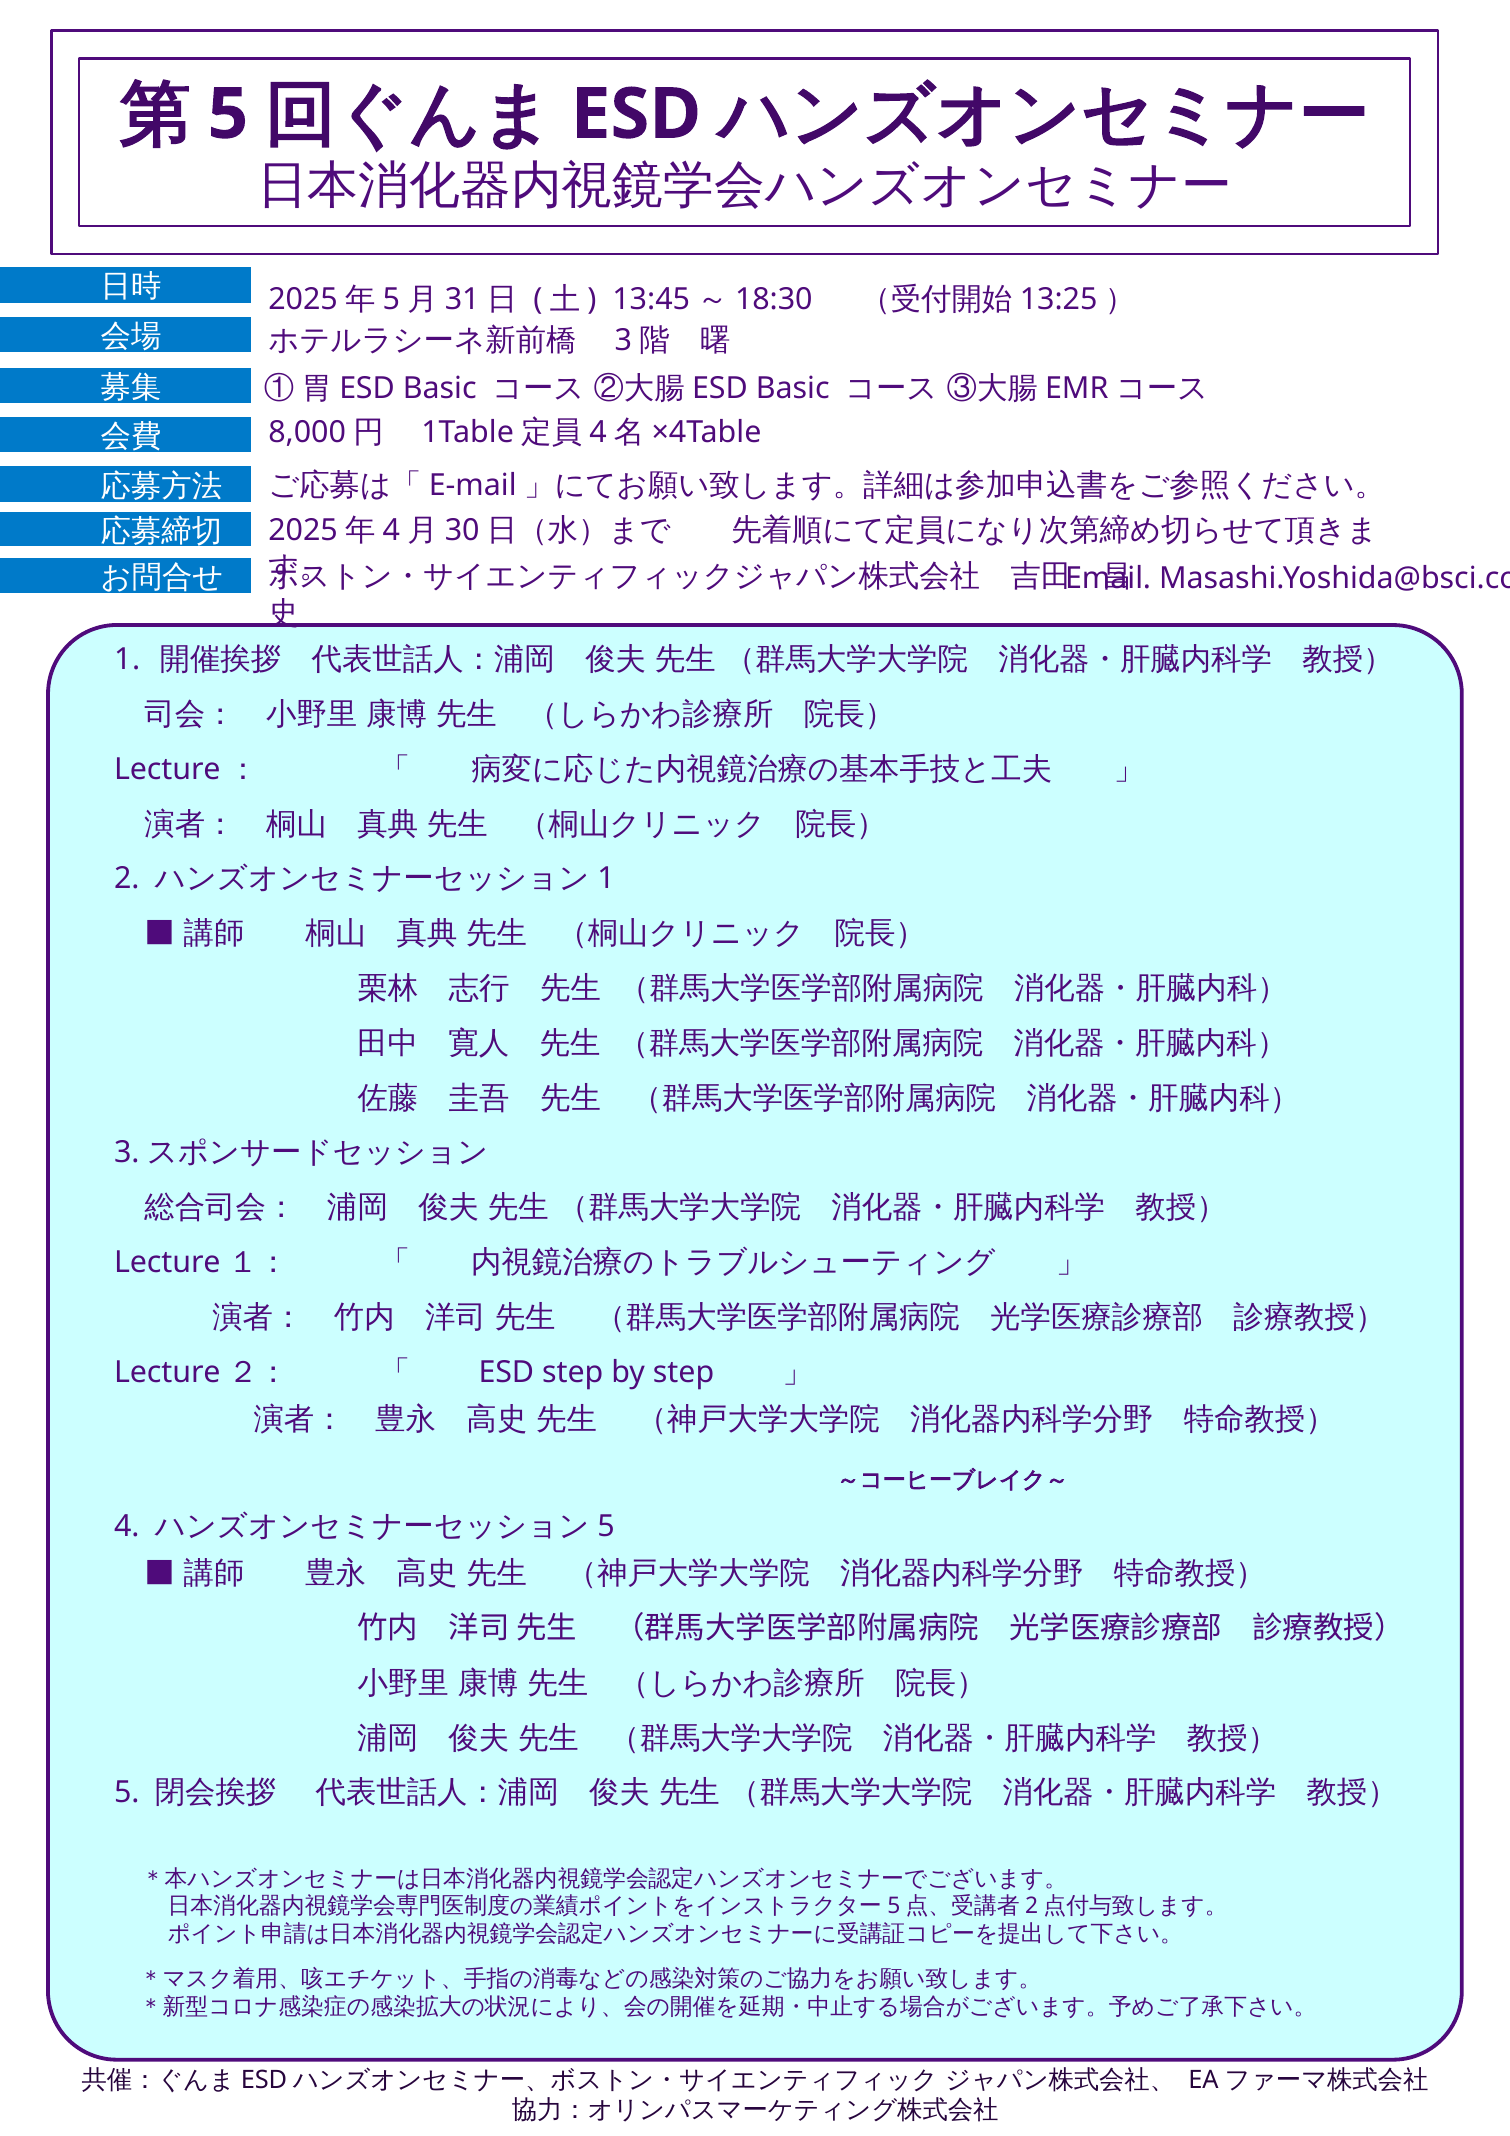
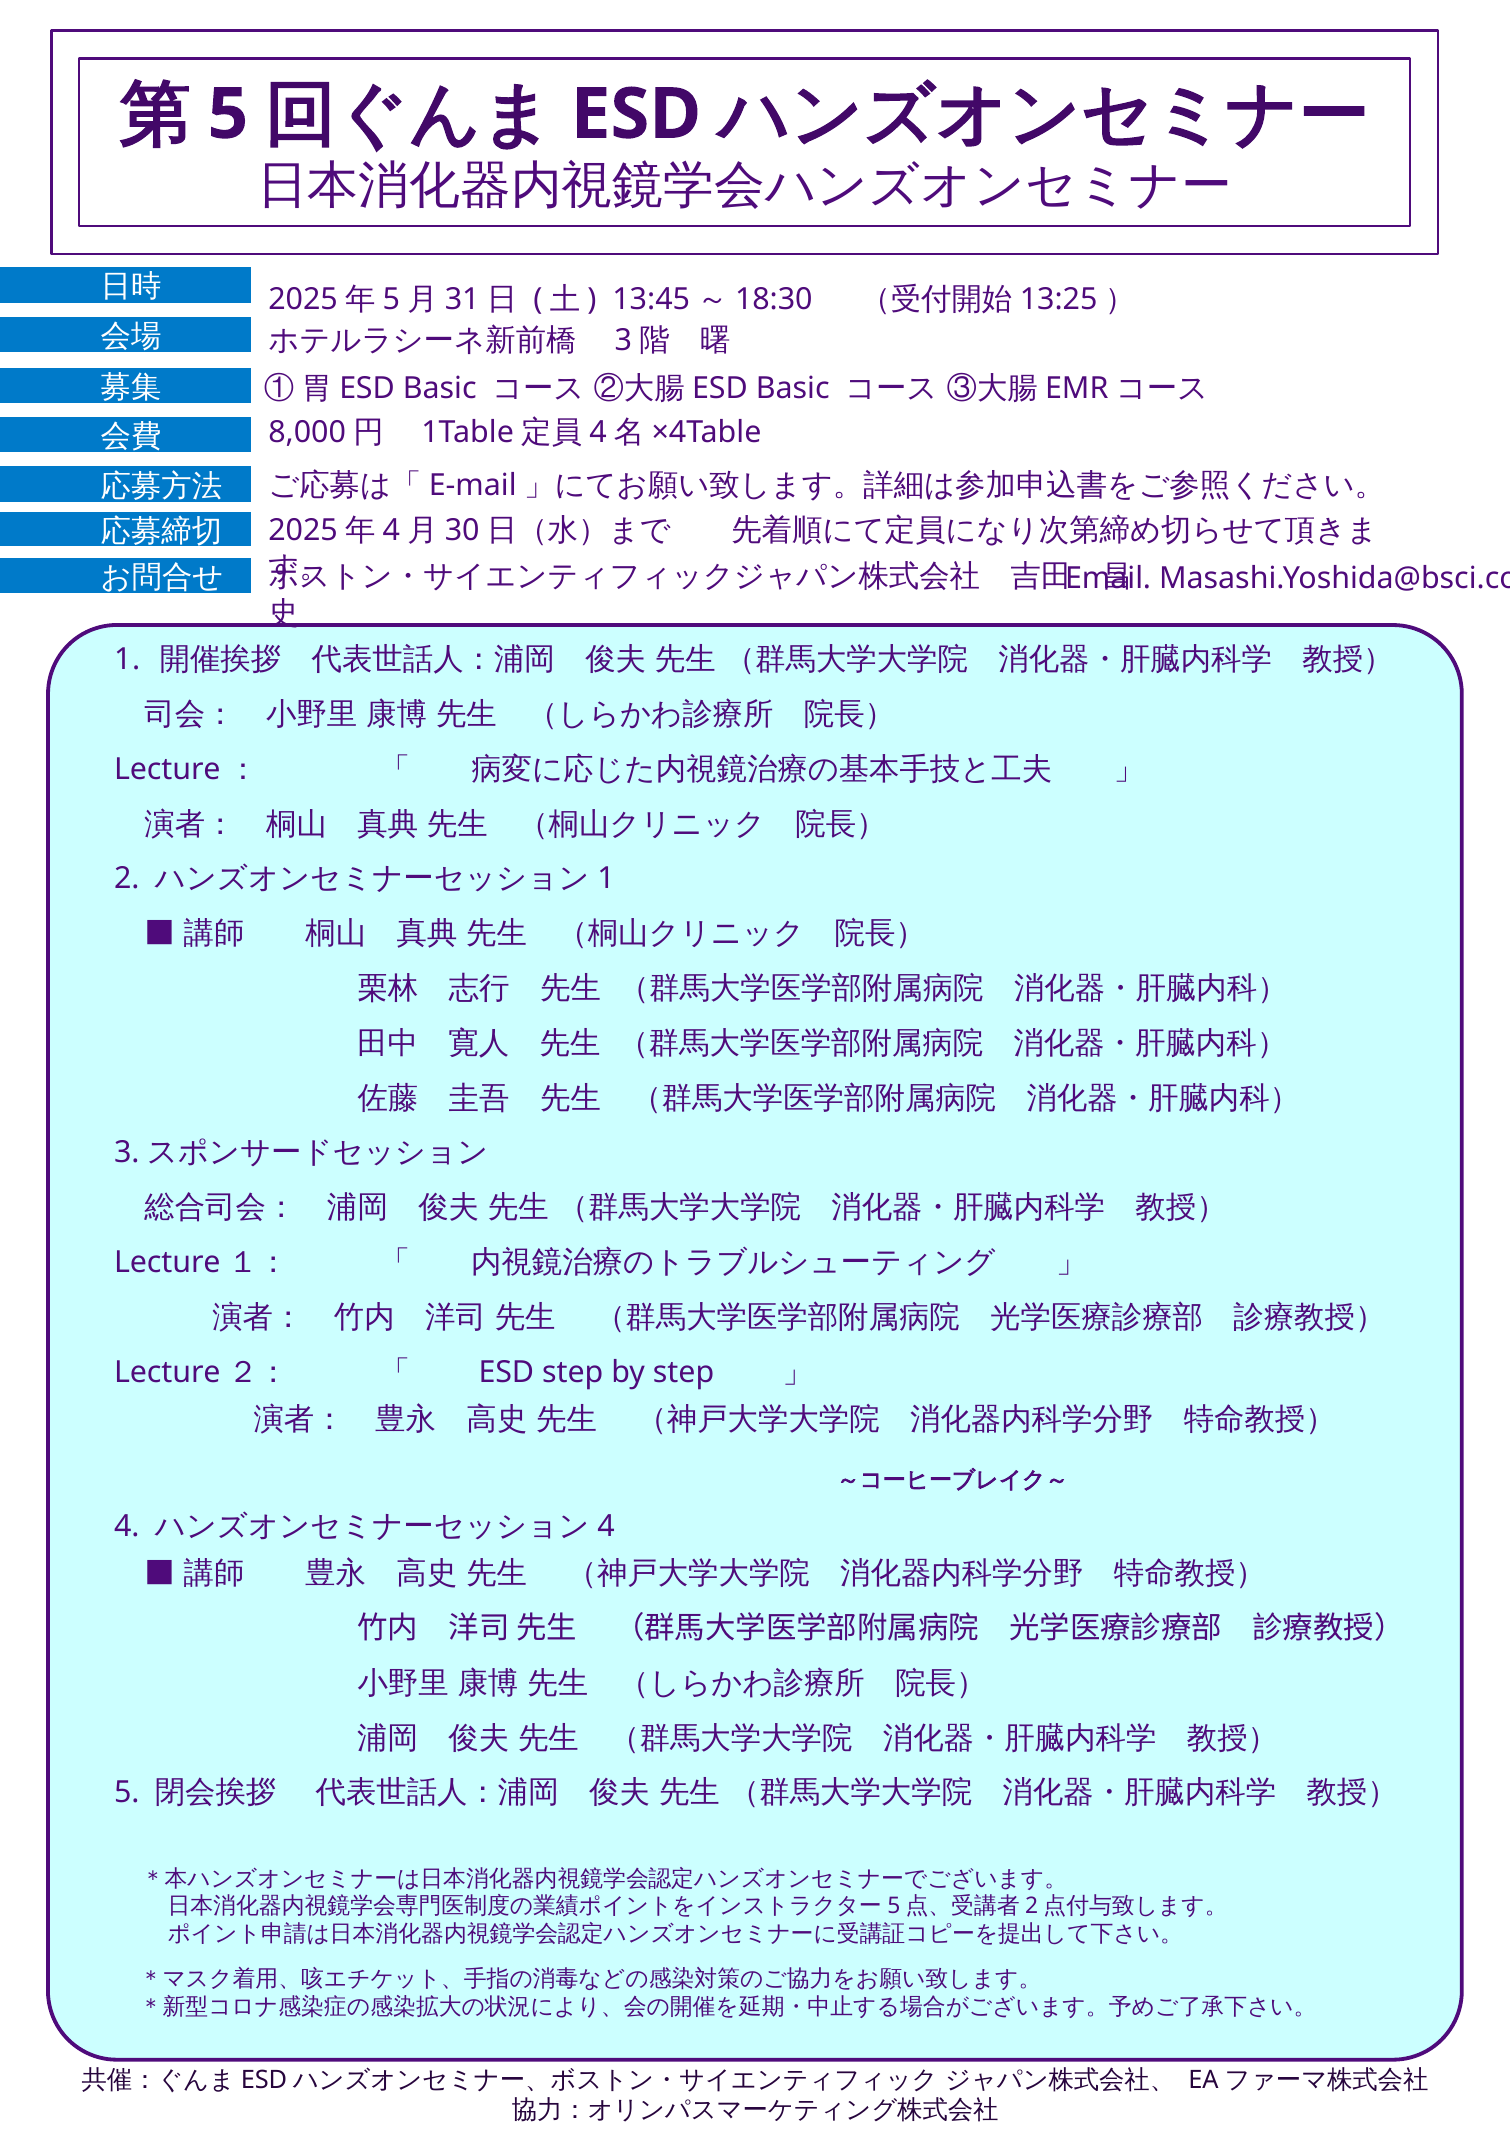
5: 5 -> 4 (606, 1526)
